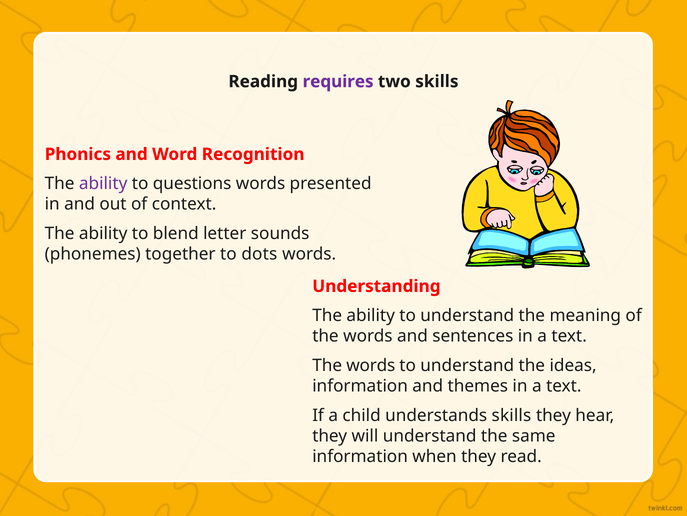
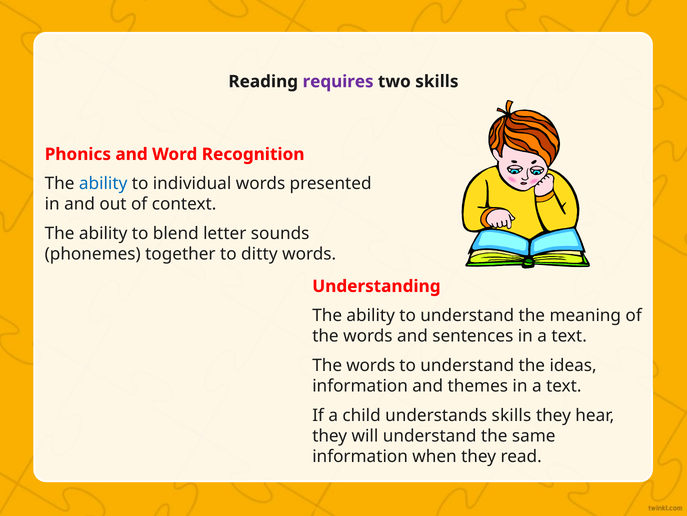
ability colour: purple -> blue (103, 183)
questions: questions -> individual (192, 183)
dots: dots -> ditty (259, 254)
